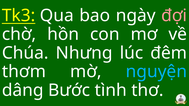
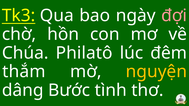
Nhưng: Nhưng -> Philatô (84, 53)
thơm: thơm -> thắm (24, 72)
nguyện colour: light blue -> yellow (156, 72)
